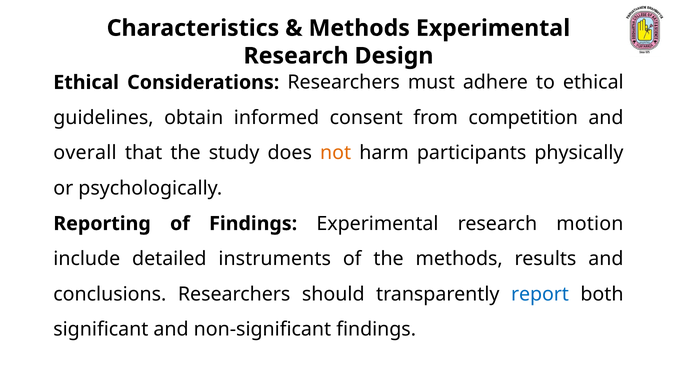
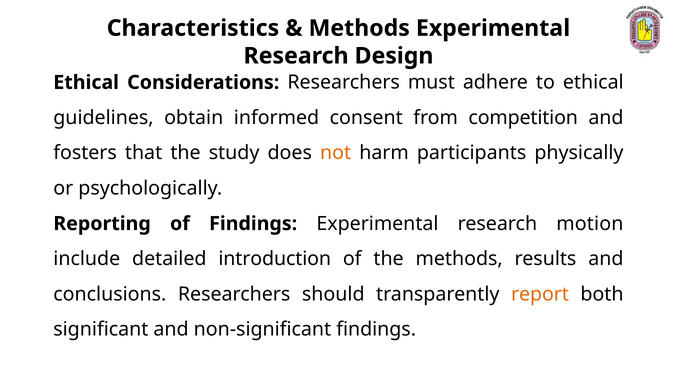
overall: overall -> fosters (85, 153)
instruments: instruments -> introduction (275, 259)
report colour: blue -> orange (540, 295)
